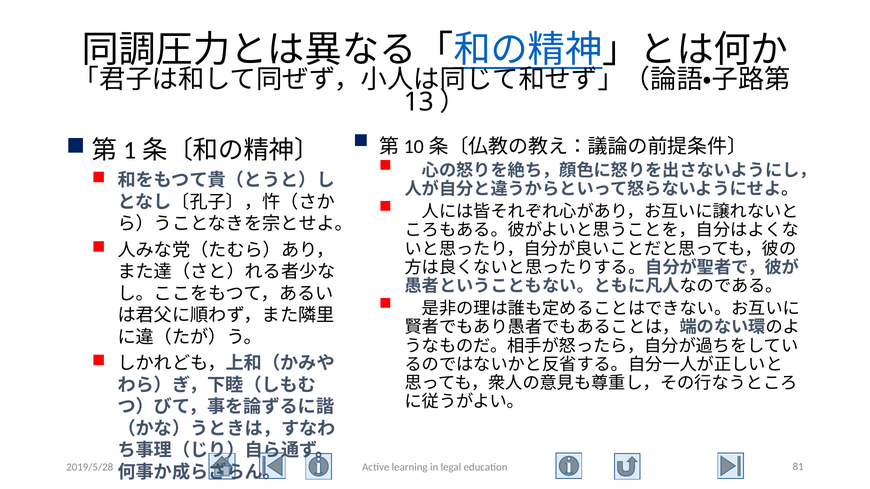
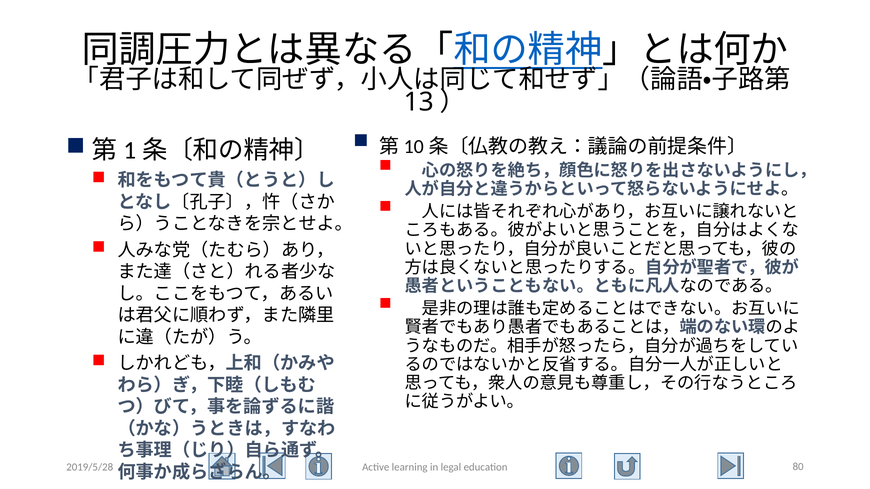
81: 81 -> 80 (798, 467)
